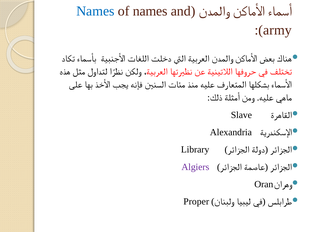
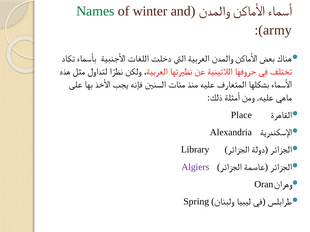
Names colour: blue -> green (95, 11)
of names: names -> winter (150, 11)
Slave: Slave -> Place (241, 115)
Proper: Proper -> Spring (196, 202)
